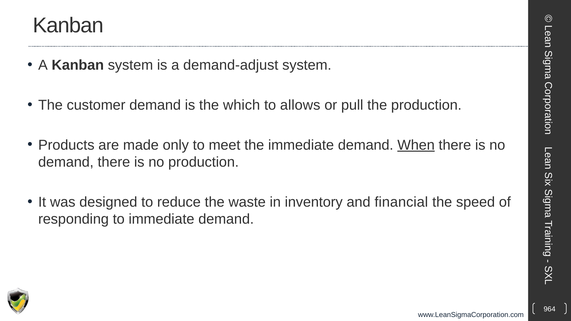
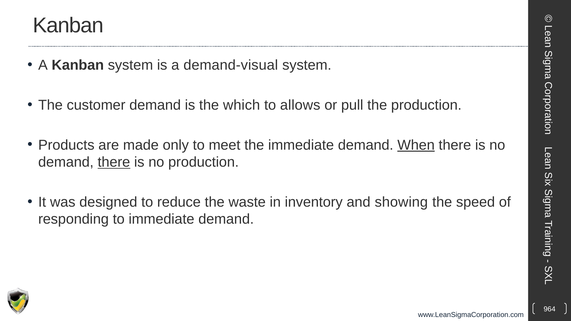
demand-adjust: demand-adjust -> demand-visual (231, 65)
there underline: none -> present (114, 162)
financial: financial -> showing (401, 202)
